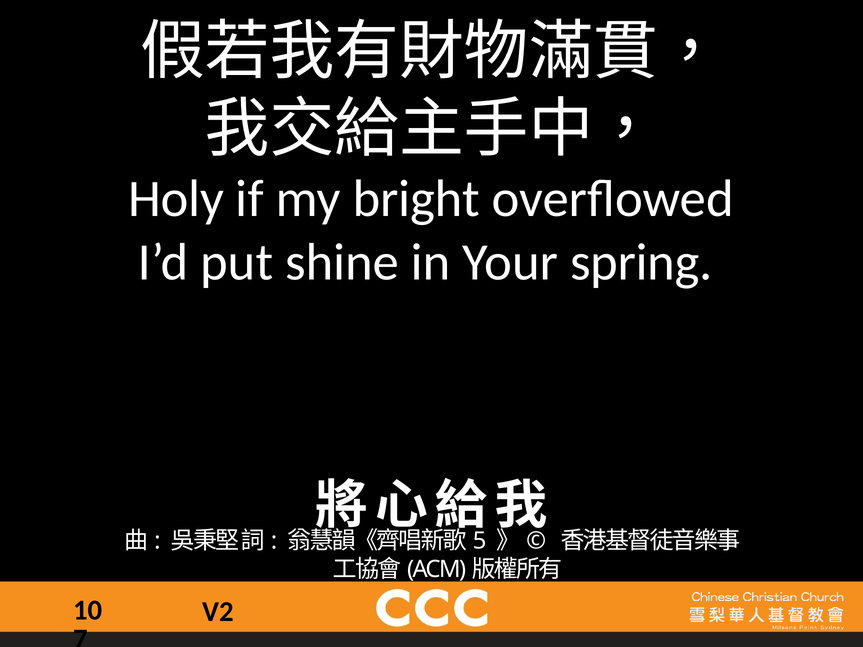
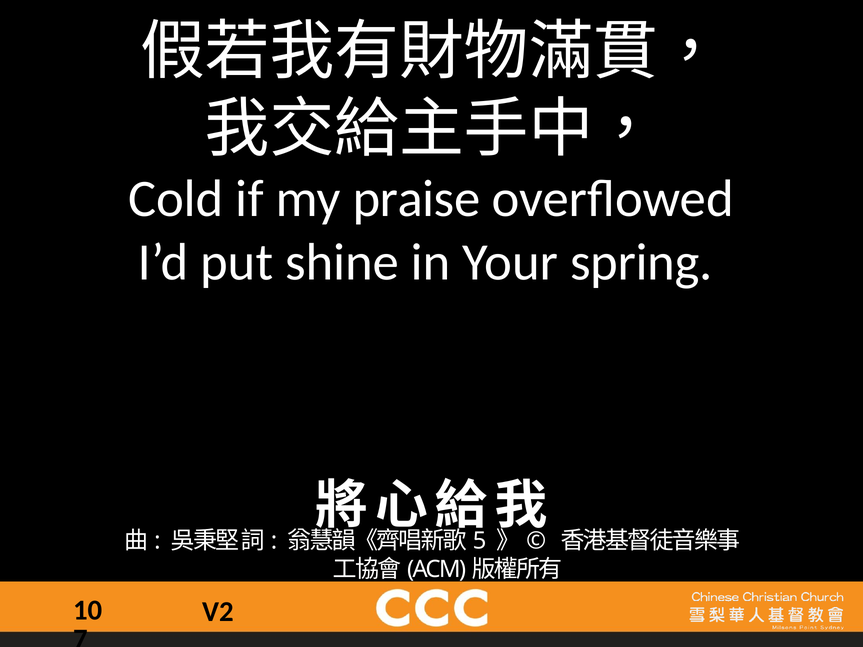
Holy: Holy -> Cold (176, 199)
bright: bright -> praise (416, 199)
